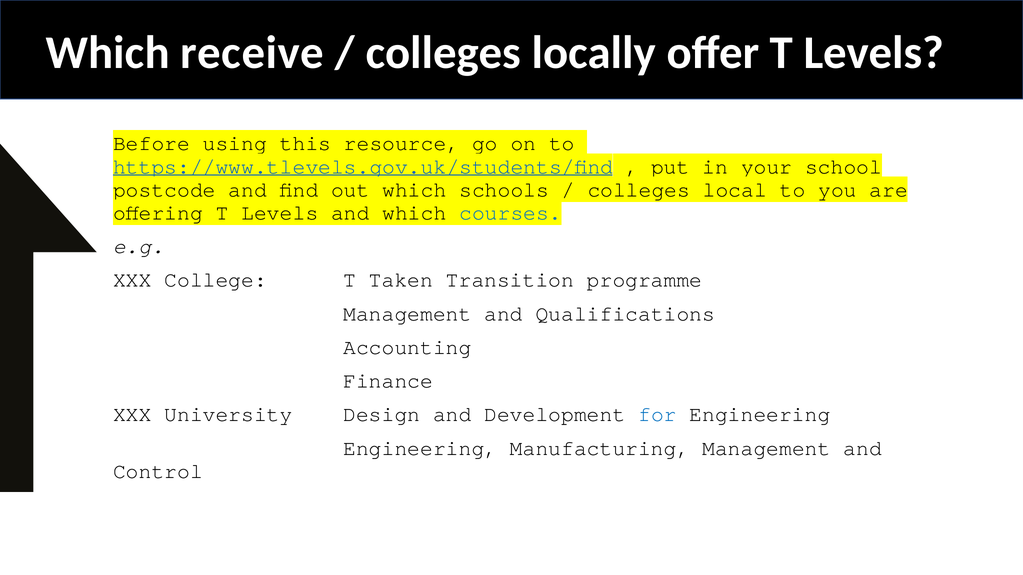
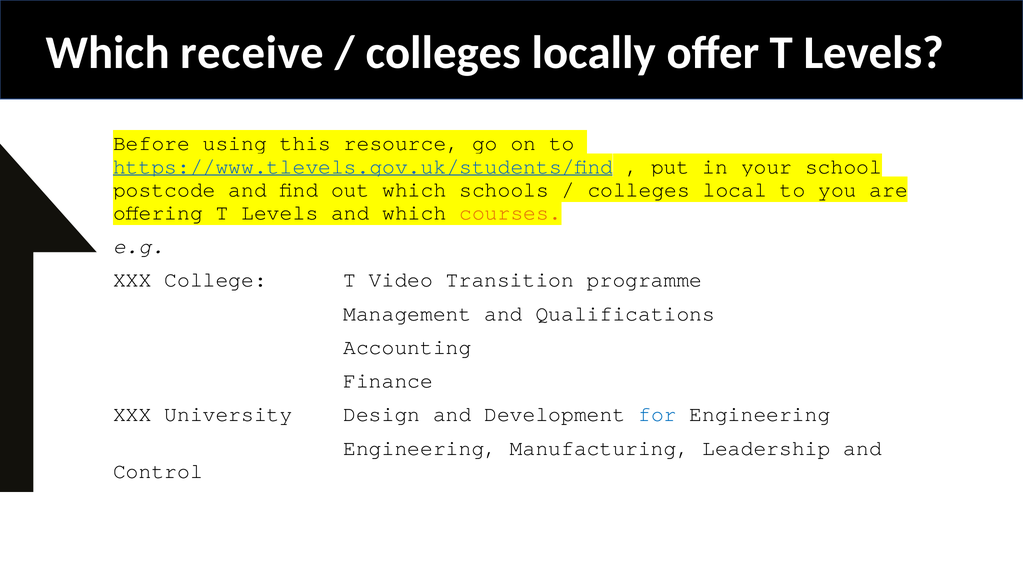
courses colour: blue -> orange (511, 213)
Taken: Taken -> Video (401, 280)
Manufacturing Management: Management -> Leadership (766, 448)
